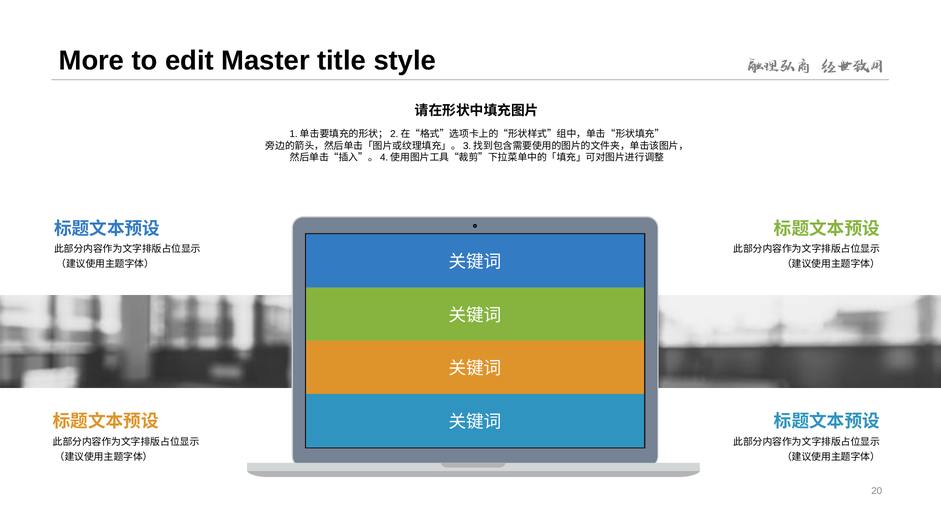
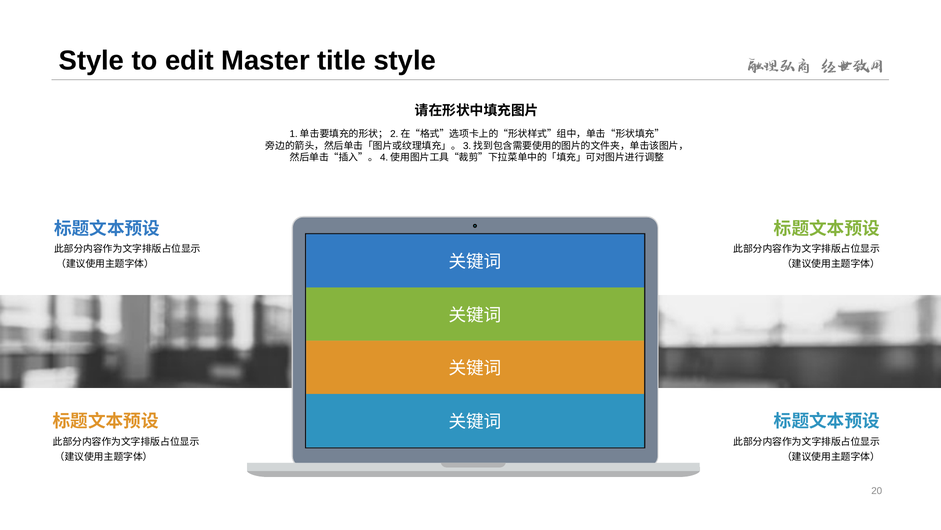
More: More -> Style (91, 61)
